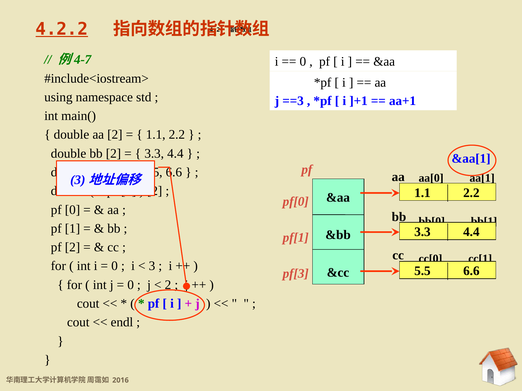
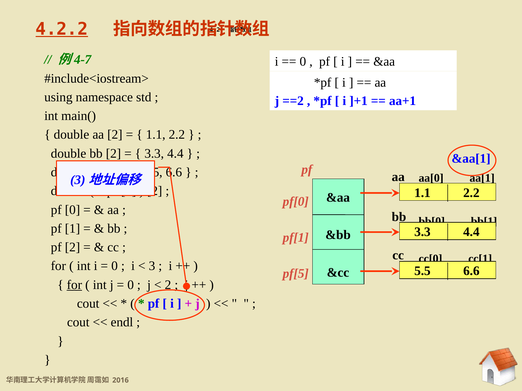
==3: ==3 -> ==2 (293, 101)
pf[3: pf[3 -> pf[5 (296, 274)
for underline: none -> present (74, 285)
